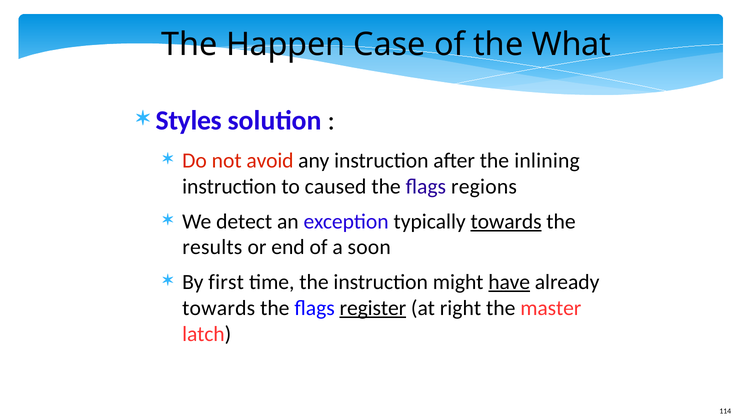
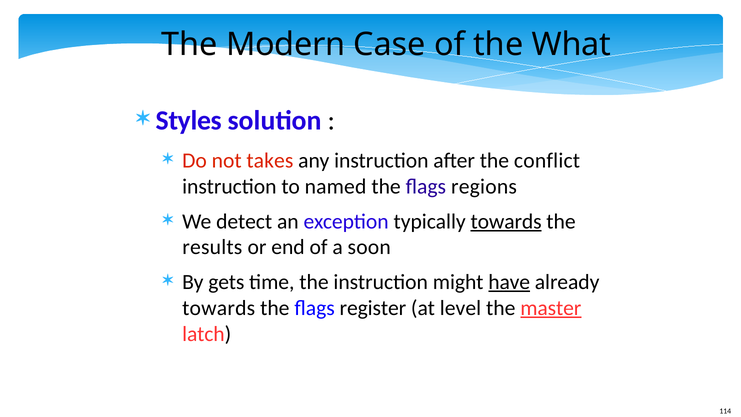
Happen: Happen -> Modern (286, 45)
avoid: avoid -> takes (270, 161)
inlining: inlining -> conflict (547, 161)
caused: caused -> named (336, 187)
first: first -> gets (226, 282)
register underline: present -> none (373, 308)
right: right -> level (460, 308)
master underline: none -> present (551, 308)
